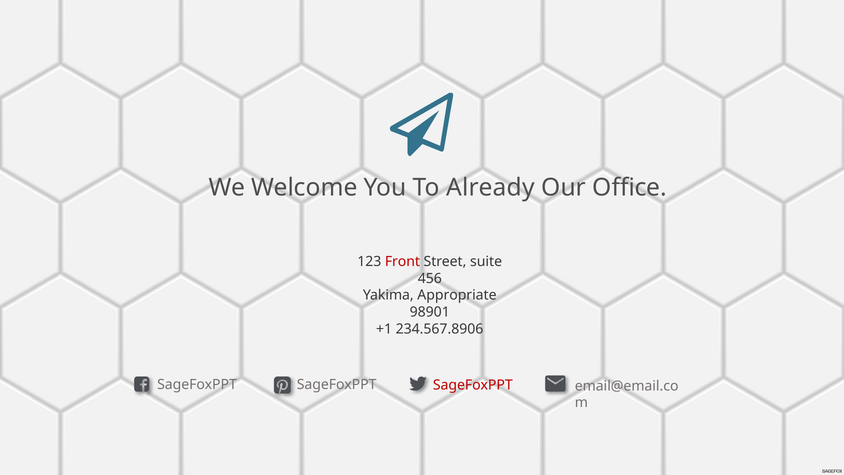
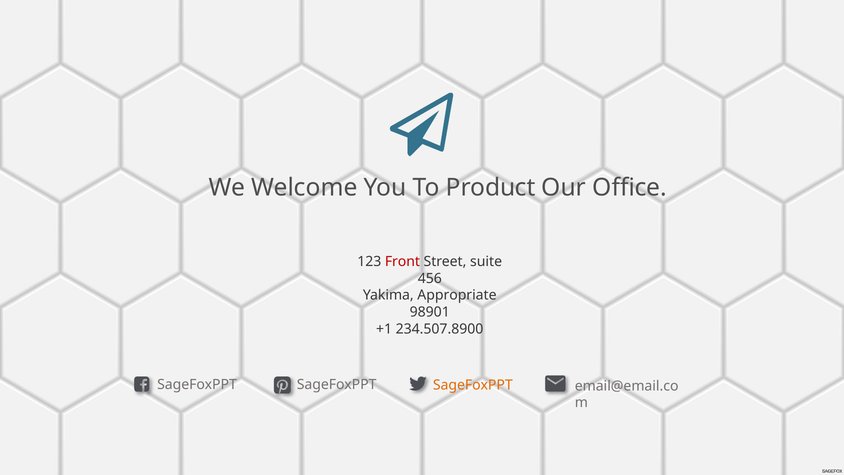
Already: Already -> Product (491, 188)
234.567.8906: 234.567.8906 -> 234.507.8900 (439, 329)
SageFoxPPT colour: red -> orange (473, 385)
